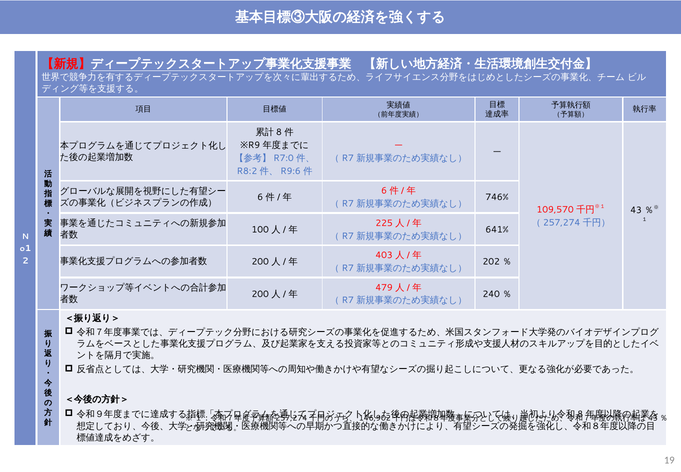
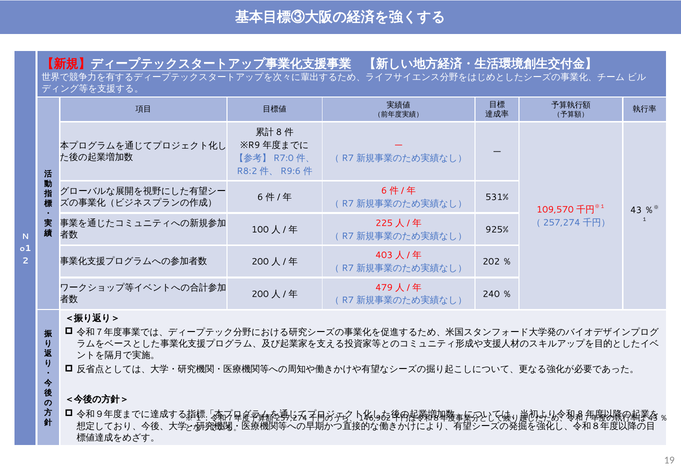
746%: 746% -> 531% (497, 197)
641%: 641% -> 925% (497, 229)
